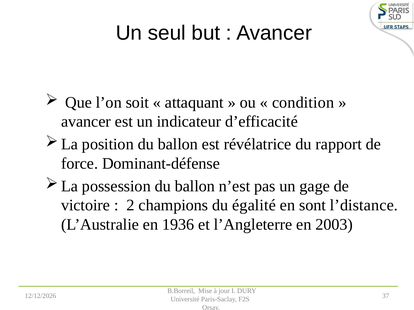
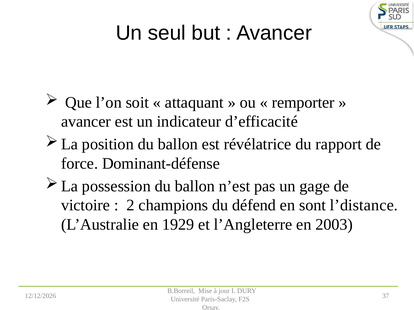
condition: condition -> remporter (303, 103)
égalité: égalité -> défend (254, 206)
1936: 1936 -> 1929 (178, 225)
